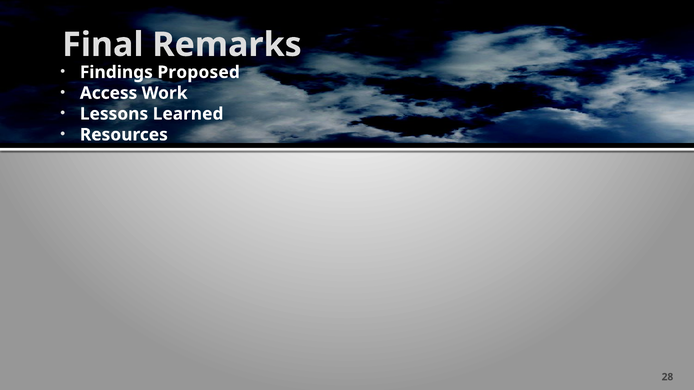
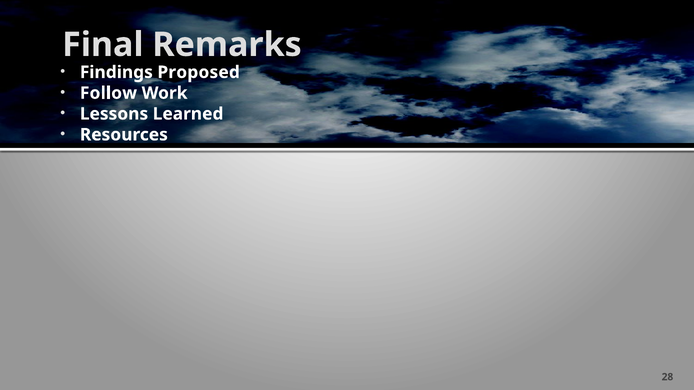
Access: Access -> Follow (108, 93)
